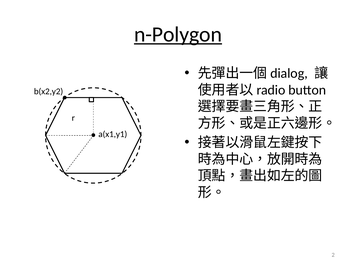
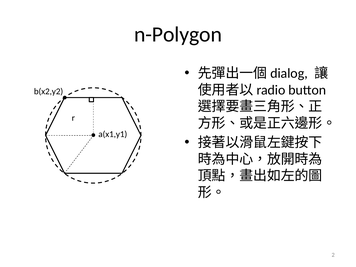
n-Polygon underline: present -> none (178, 34)
